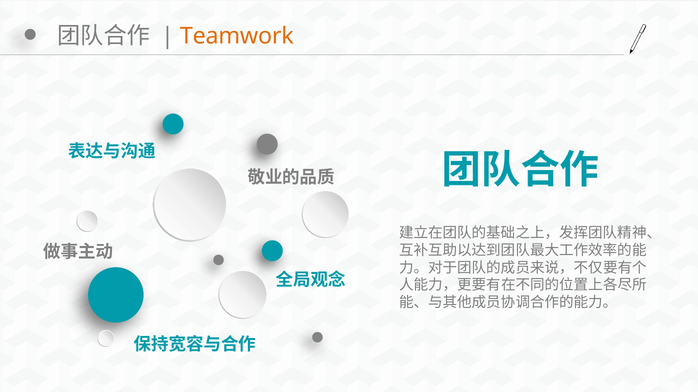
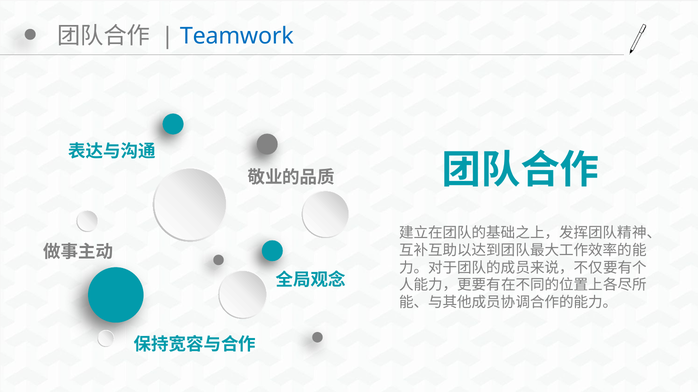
Teamwork colour: orange -> blue (237, 36)
